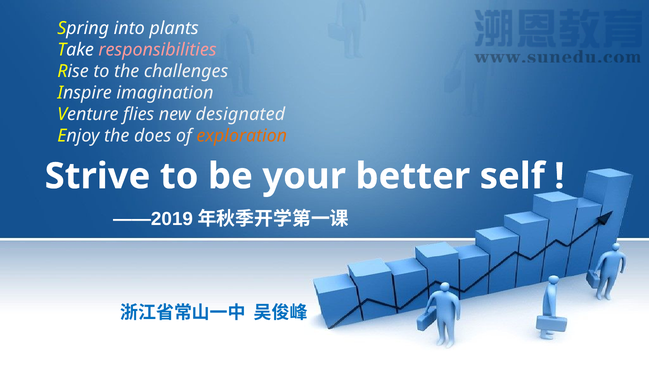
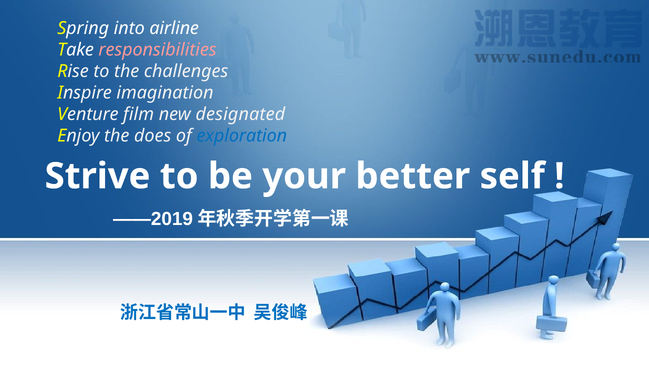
plants: plants -> airline (174, 28)
flies: flies -> film (139, 114)
exploration colour: orange -> blue (242, 136)
